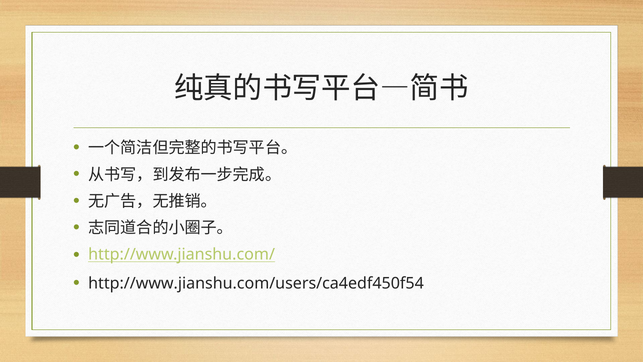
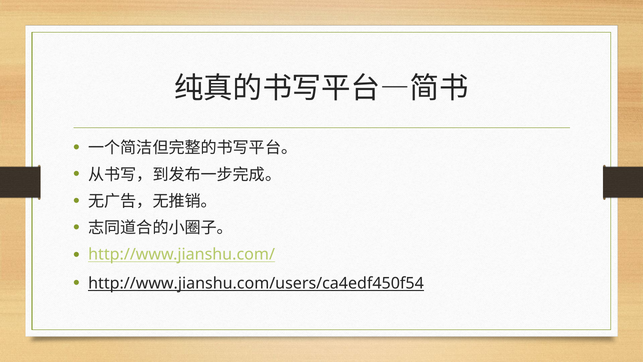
http://www.jianshu.com/users/ca4edf450f54 underline: none -> present (256, 283)
